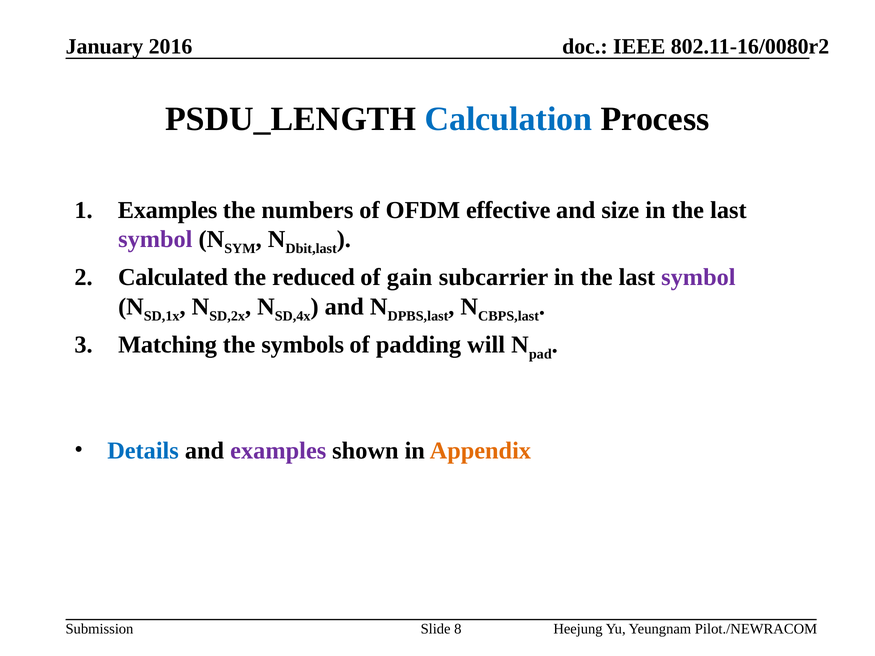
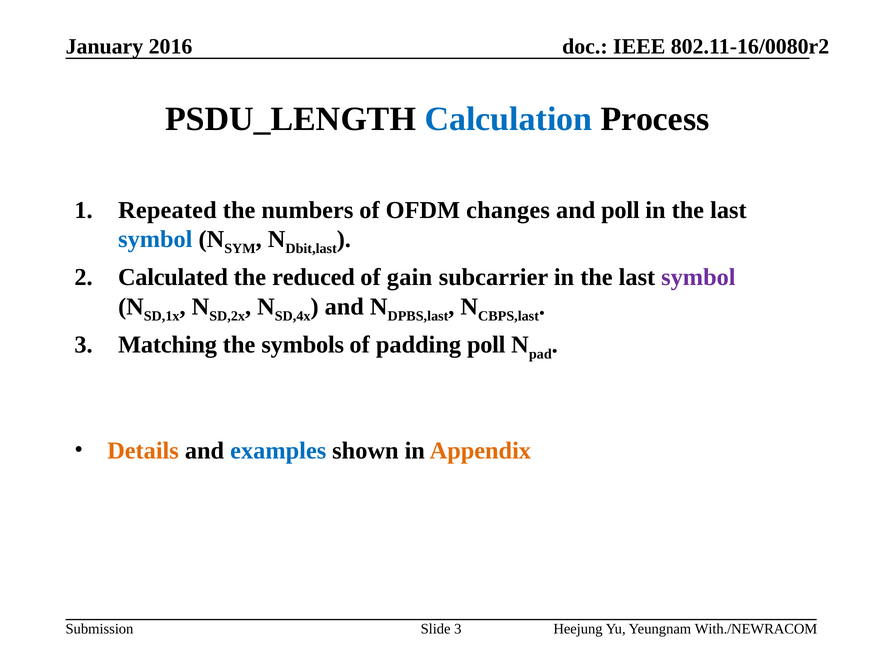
Examples: Examples -> Repeated (167, 210)
effective: effective -> changes (508, 210)
and size: size -> poll (620, 210)
symbol colour: purple -> blue (155, 239)
padding will: will -> poll (486, 345)
Details colour: blue -> orange (143, 451)
examples colour: purple -> blue (278, 451)
Slide 8: 8 -> 3 (458, 629)
Pilot./NEWRACOM: Pilot./NEWRACOM -> With./NEWRACOM (756, 629)
